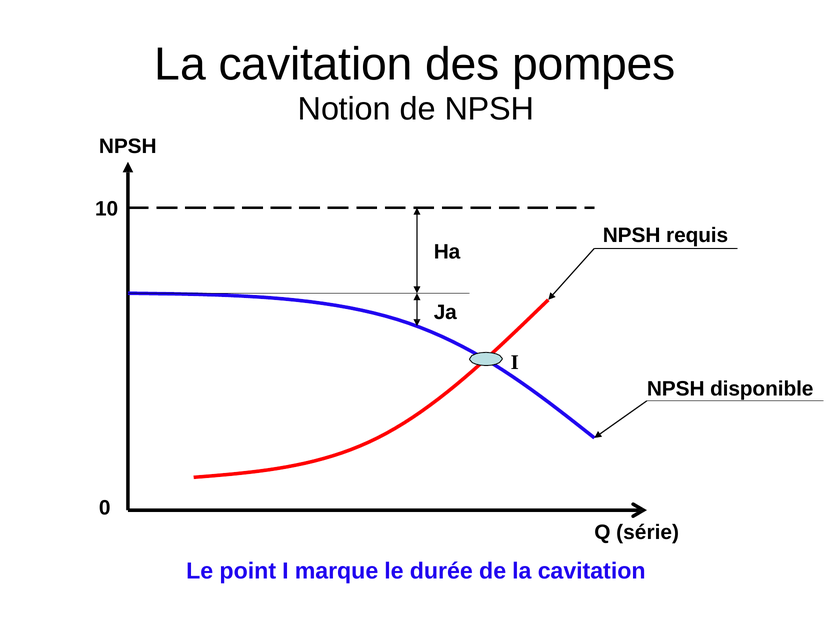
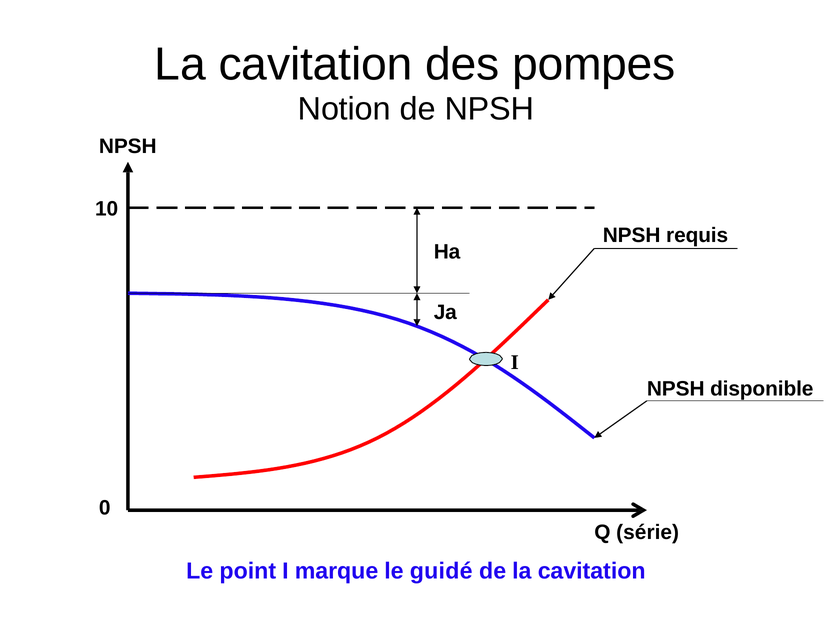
durée: durée -> guidé (441, 570)
